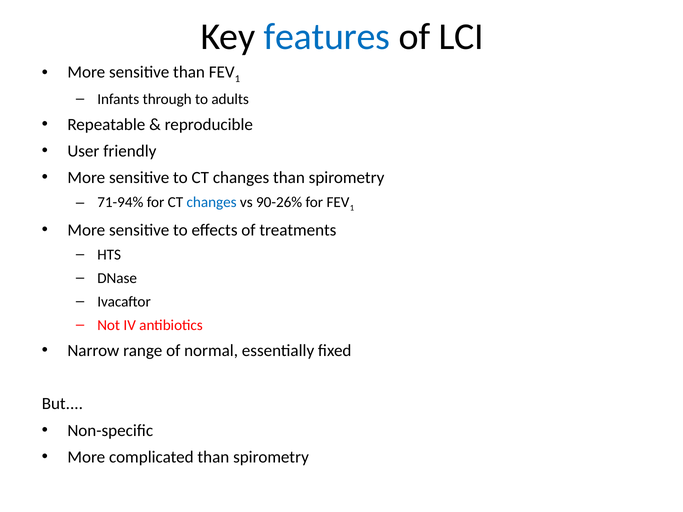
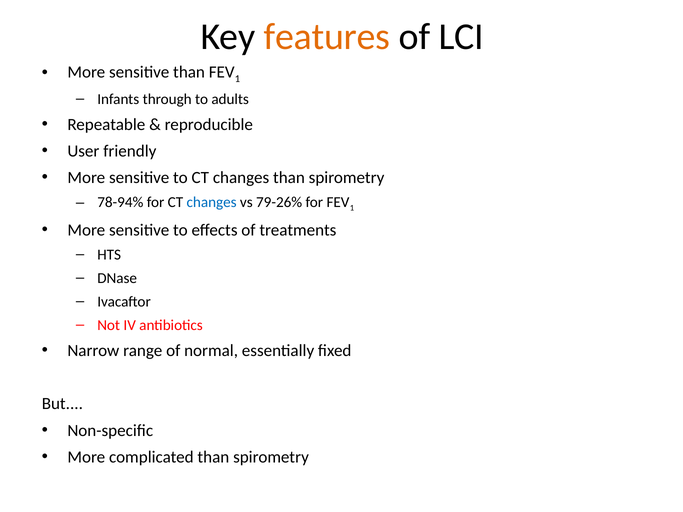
features colour: blue -> orange (327, 37)
71-94%: 71-94% -> 78-94% (120, 202)
90-26%: 90-26% -> 79-26% (279, 202)
